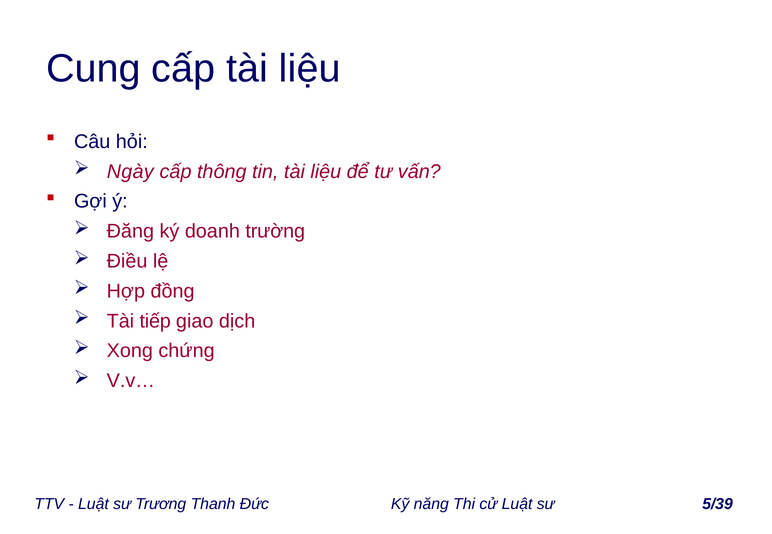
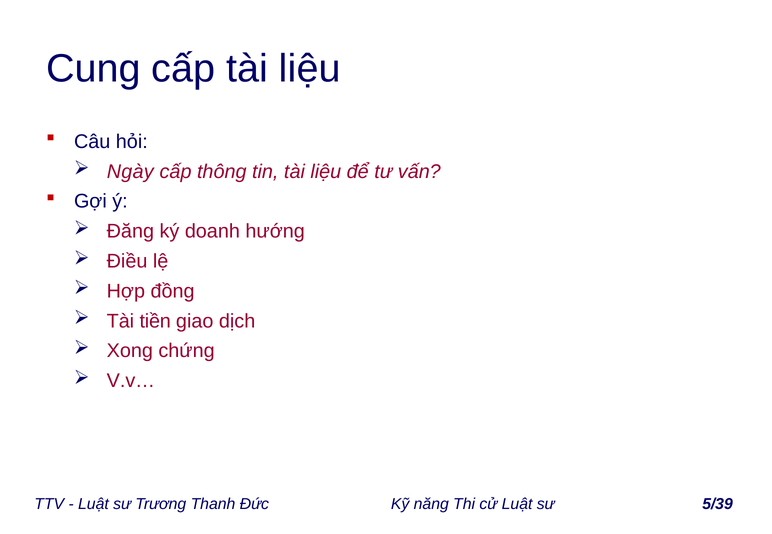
trường: trường -> hướng (275, 232)
tiếp: tiếp -> tiền (155, 321)
